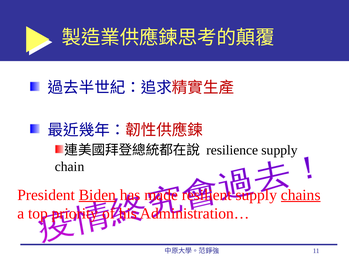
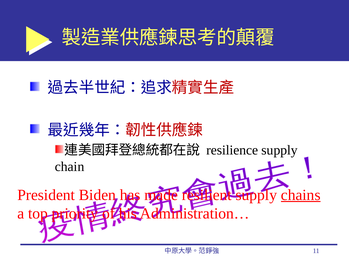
Biden underline: present -> none (97, 195)
